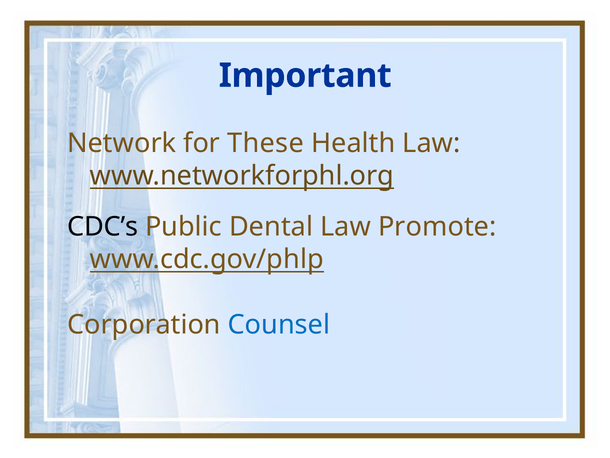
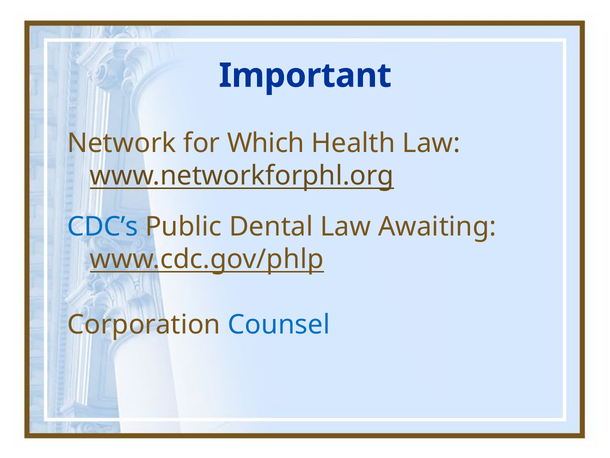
These: These -> Which (266, 143)
CDC’s colour: black -> blue (103, 227)
Promote: Promote -> Awaiting (437, 227)
